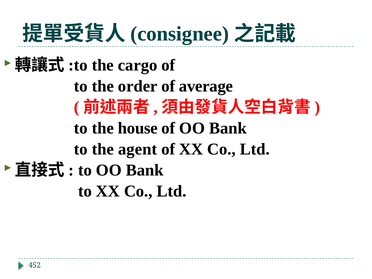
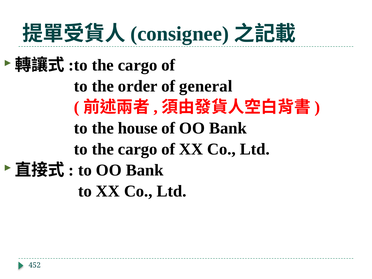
average: average -> general (206, 86)
to the agent: agent -> cargo (138, 149)
